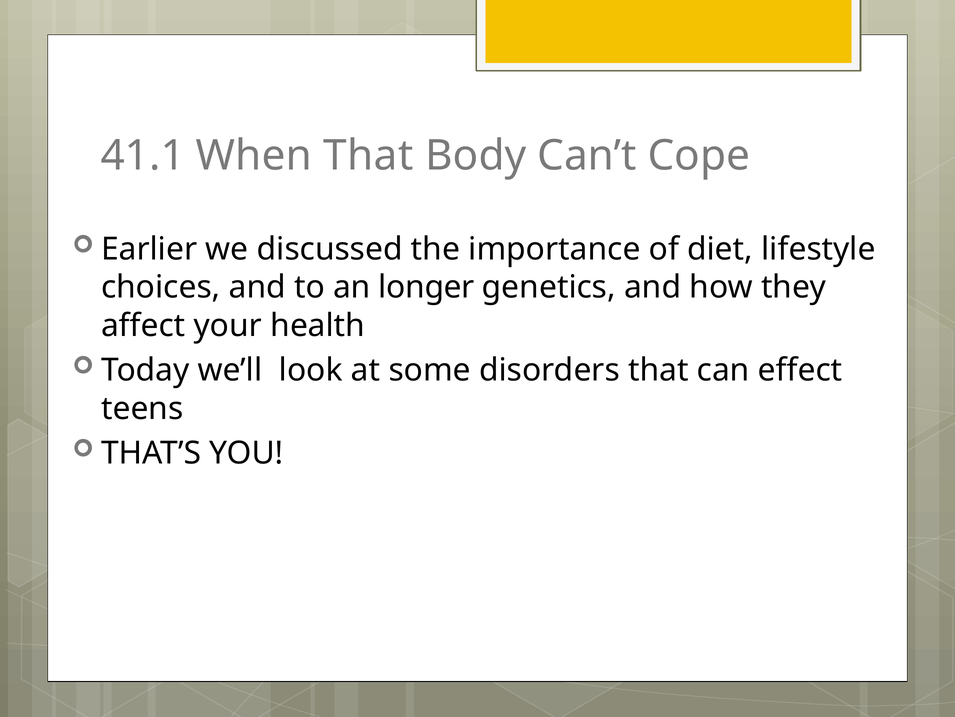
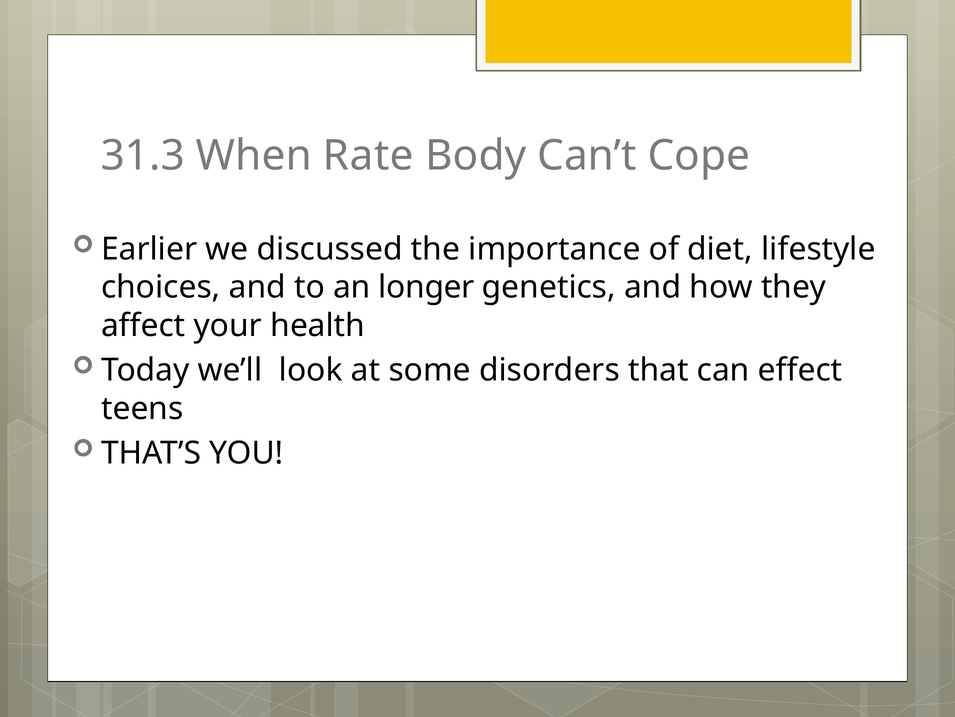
41.1: 41.1 -> 31.3 (143, 156)
When That: That -> Rate (368, 156)
